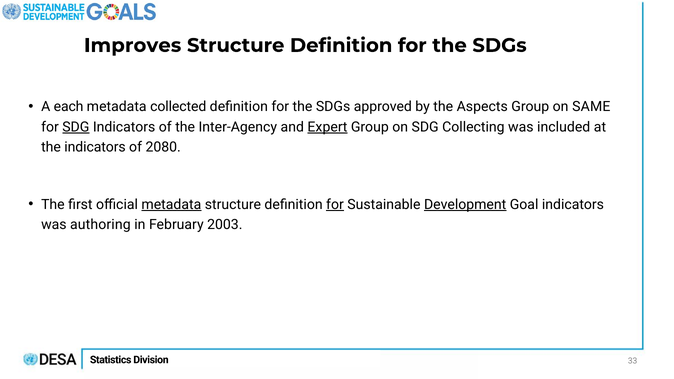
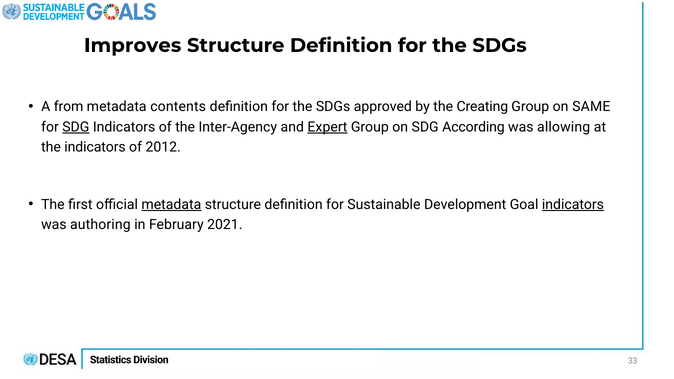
each: each -> from (69, 107)
collected: collected -> contents (178, 107)
Aspects: Aspects -> Creating (482, 107)
Collecting: Collecting -> According (473, 127)
included: included -> allowing (564, 127)
2080: 2080 -> 2012 (163, 147)
for underline: present -> none (335, 205)
Development underline: present -> none (465, 205)
indicators underline: none -> present (573, 205)
2003: 2003 -> 2021 (225, 225)
